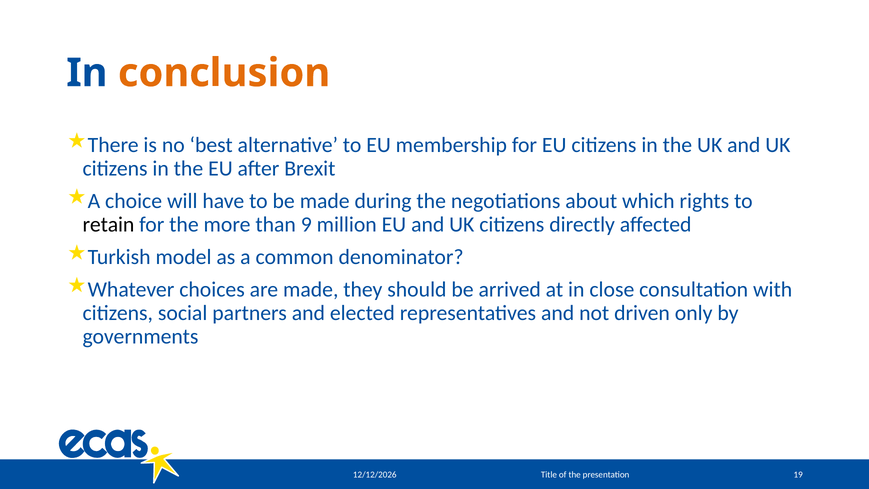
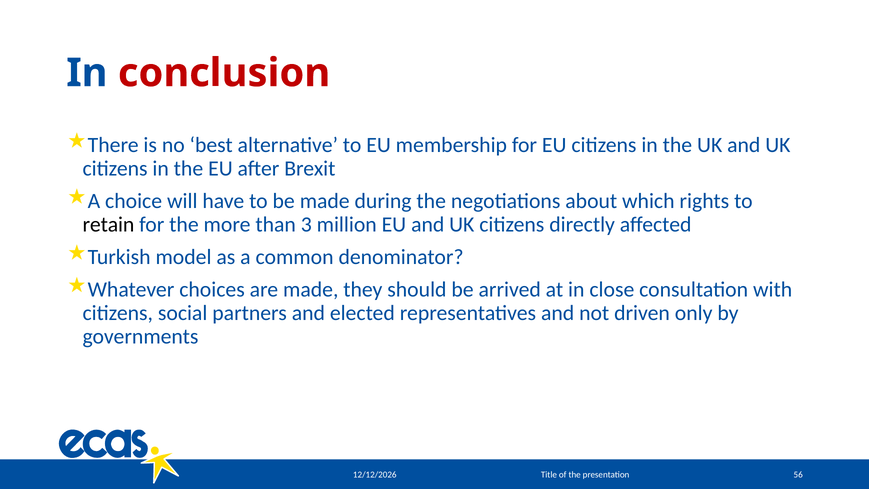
conclusion colour: orange -> red (224, 73)
9: 9 -> 3 (306, 224)
19: 19 -> 56 (798, 475)
